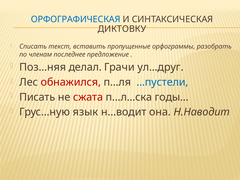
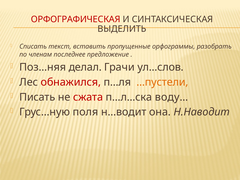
ОРФОГРАФИЧЕСКАЯ colour: blue -> red (76, 19)
ДИКТОВКУ: ДИКТОВКУ -> ВЫДЕЛИТЬ (122, 29)
ул…друг: ул…друг -> ул…слов (161, 67)
…пустели colour: blue -> orange (162, 82)
годы…: годы… -> воду… (172, 97)
язык: язык -> поля (85, 112)
